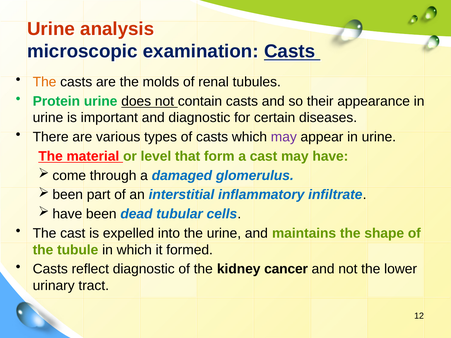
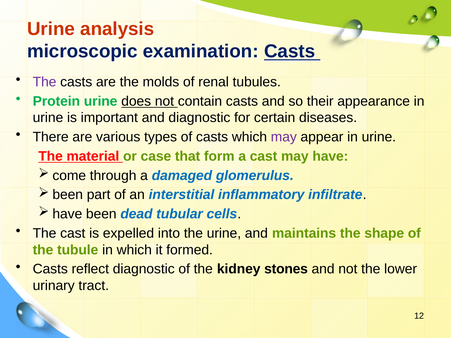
The colour: orange -> purple (45, 82)
level: level -> case (156, 156)
cancer: cancer -> stones (286, 269)
